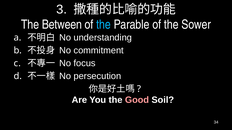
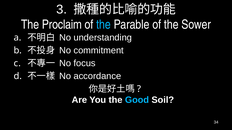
Between: Between -> Proclaim (62, 25)
persecution: persecution -> accordance (97, 76)
Good colour: pink -> light blue (137, 100)
